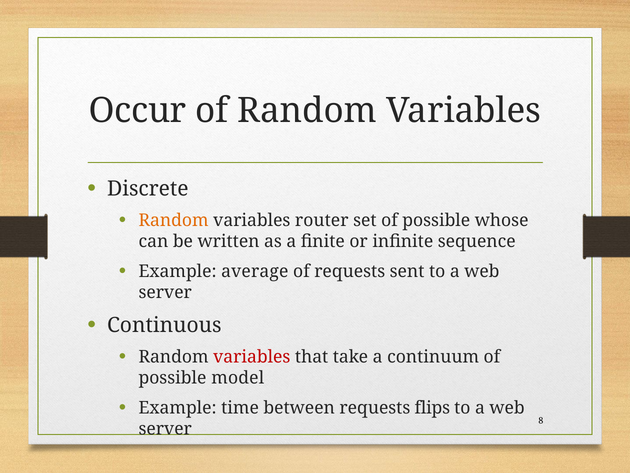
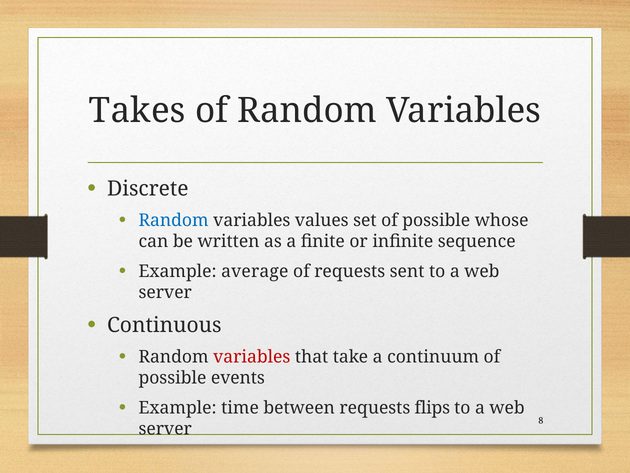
Occur: Occur -> Takes (137, 110)
Random colour: orange -> blue (174, 220)
router: router -> values (322, 220)
model: model -> events (238, 378)
